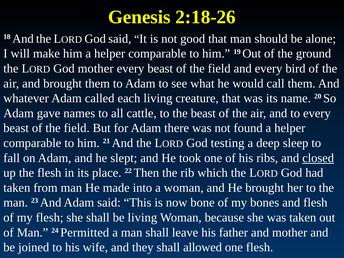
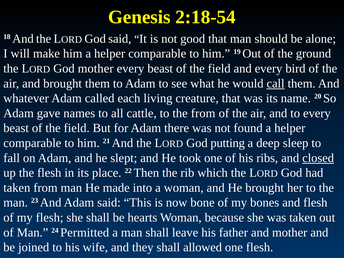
2:18-26: 2:18-26 -> 2:18-54 (206, 17)
call underline: none -> present (276, 83)
the beast: beast -> from (203, 113)
testing: testing -> putting (228, 143)
be living: living -> hearts (142, 218)
